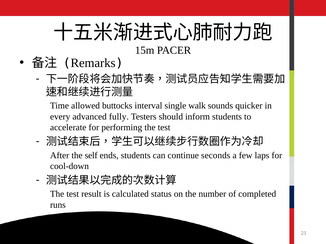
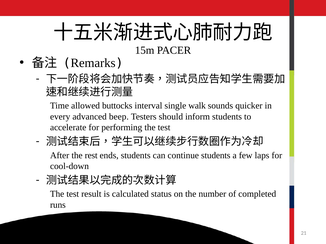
fully: fully -> beep (119, 117)
self: self -> rest (91, 156)
continue seconds: seconds -> students (216, 156)
